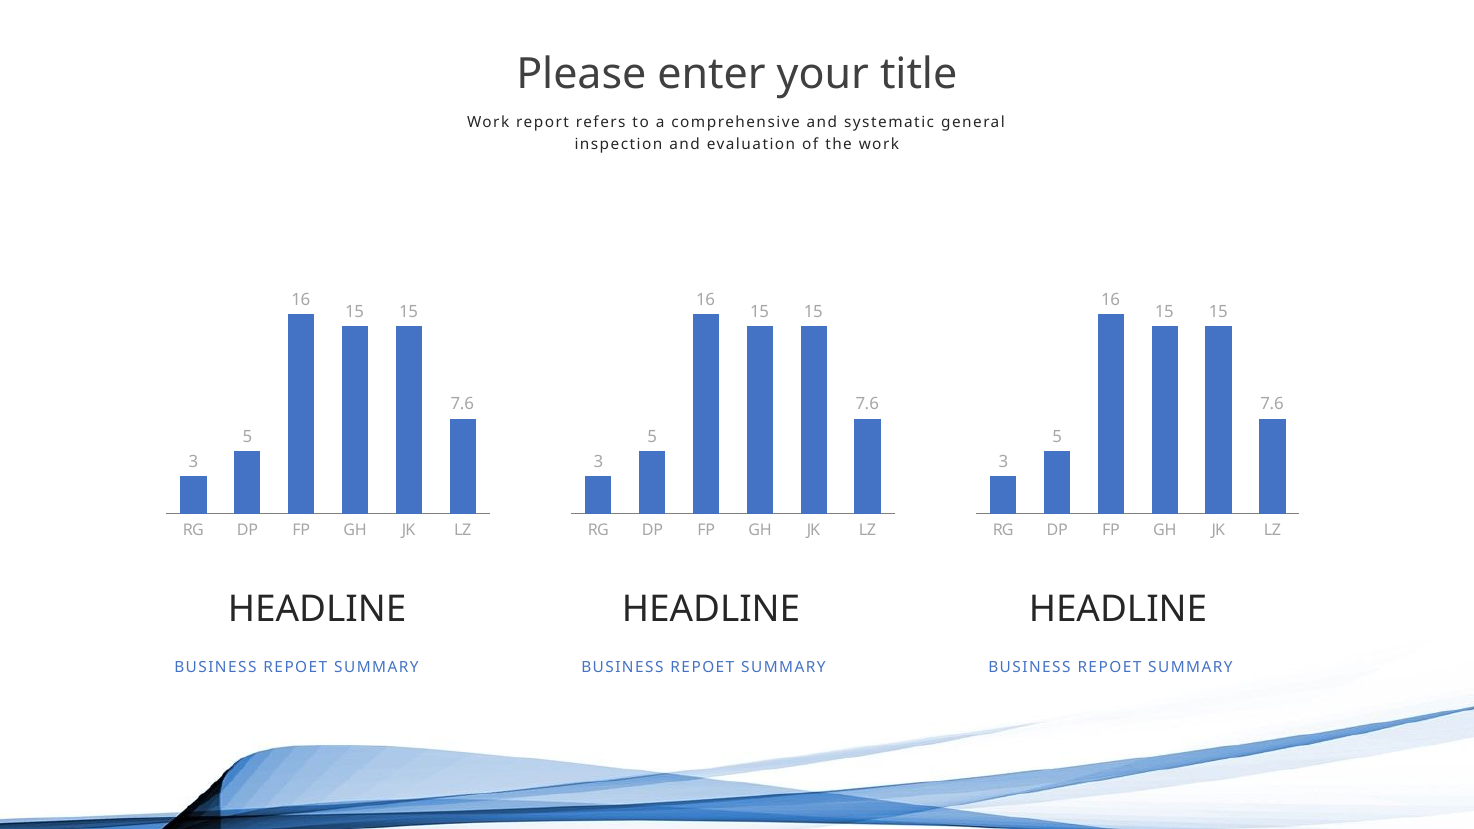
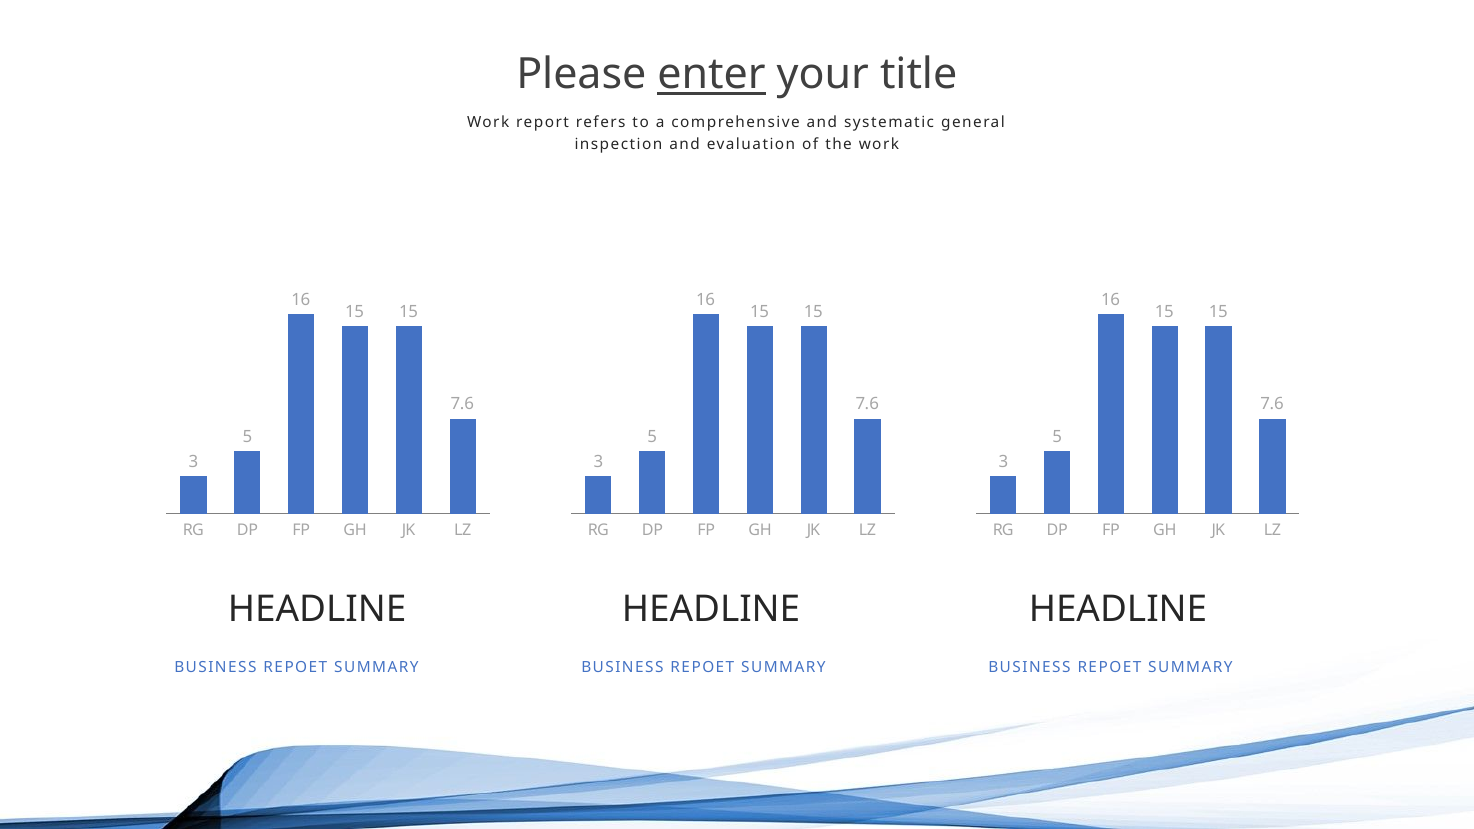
enter underline: none -> present (711, 75)
